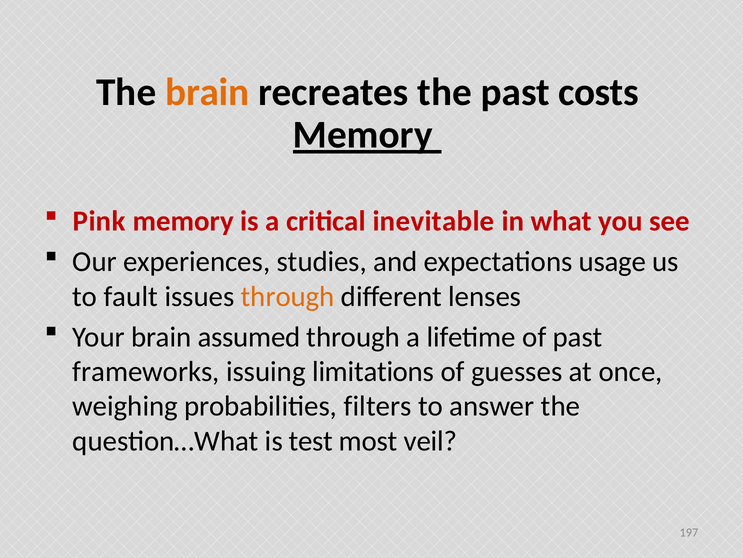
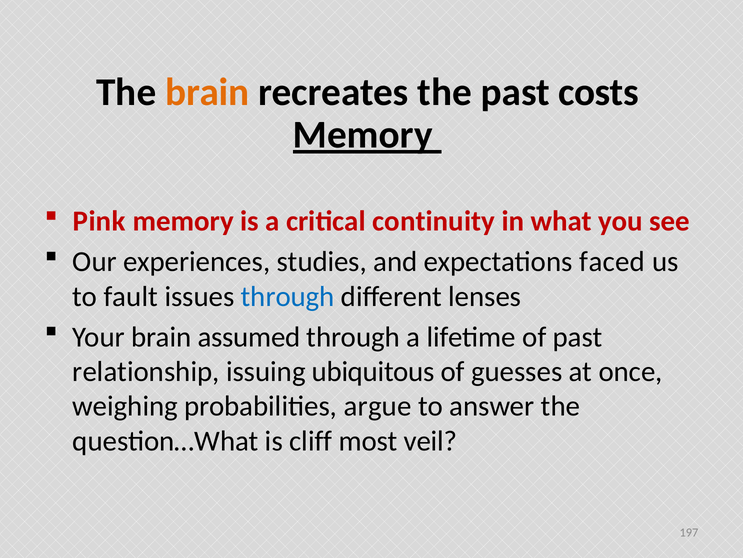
inevitable: inevitable -> continuity (434, 221)
usage: usage -> faced (612, 262)
through colour: orange -> blue (288, 296)
frameworks: frameworks -> relationship (146, 371)
limitations: limitations -> ubiquitous (373, 371)
filters: filters -> argue (378, 406)
test: test -> cliff (311, 440)
